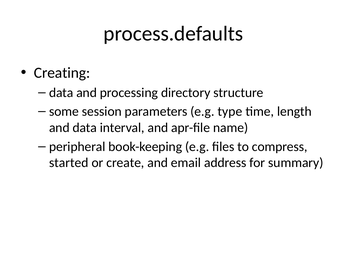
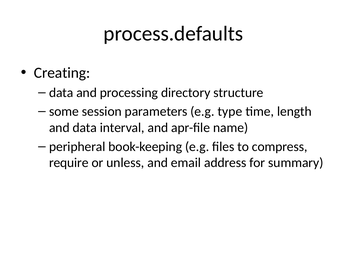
started: started -> require (69, 163)
create: create -> unless (125, 163)
